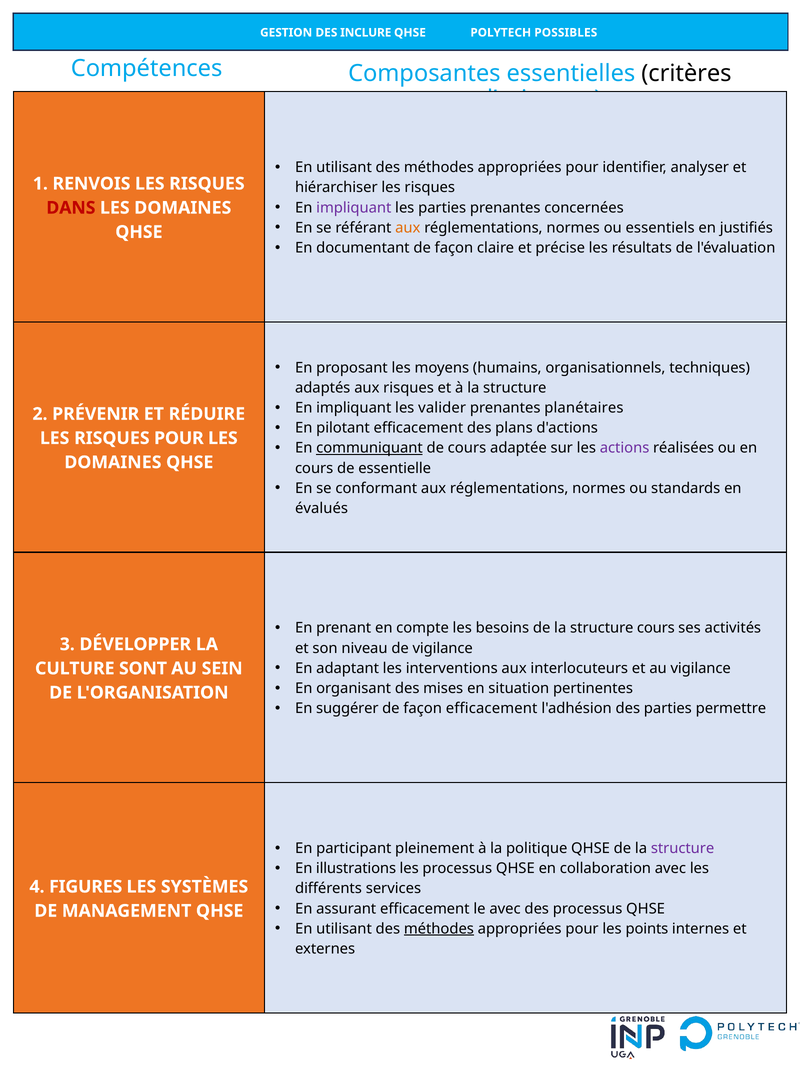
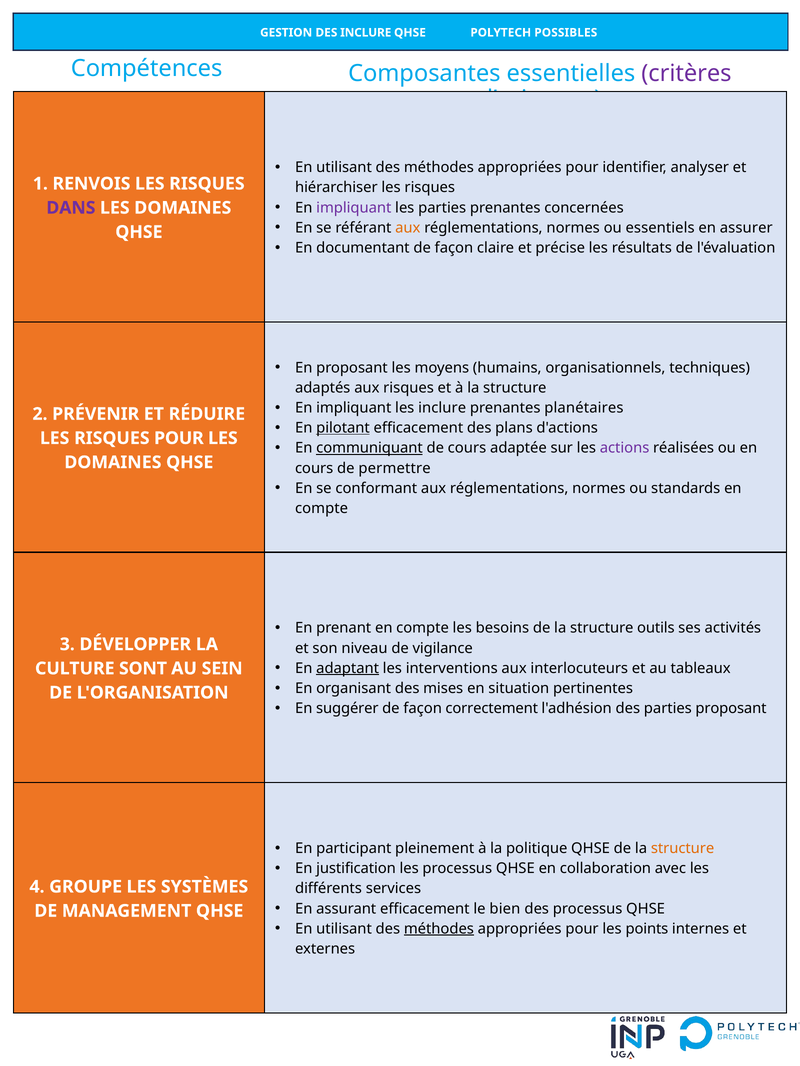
critères colour: black -> purple (686, 74)
DANS colour: red -> purple (71, 208)
justifiés: justifiés -> assurer (746, 228)
les valider: valider -> inclure (442, 408)
pilotant underline: none -> present (343, 428)
essentielle: essentielle -> permettre (395, 468)
évalués: évalués -> compte (322, 509)
structure cours: cours -> outils (656, 628)
adaptant underline: none -> present (348, 669)
au vigilance: vigilance -> tableaux (701, 669)
façon efficacement: efficacement -> correctement (492, 709)
parties permettre: permettre -> proposant (731, 709)
structure colour: purple -> orange (683, 849)
illustrations: illustrations -> justification (356, 869)
FIGURES: FIGURES -> GROUPE (86, 887)
le avec: avec -> bien (505, 909)
